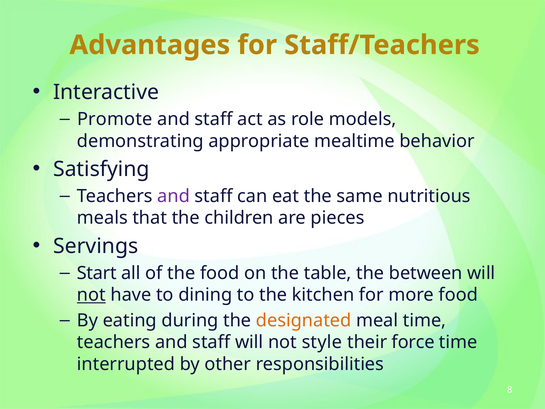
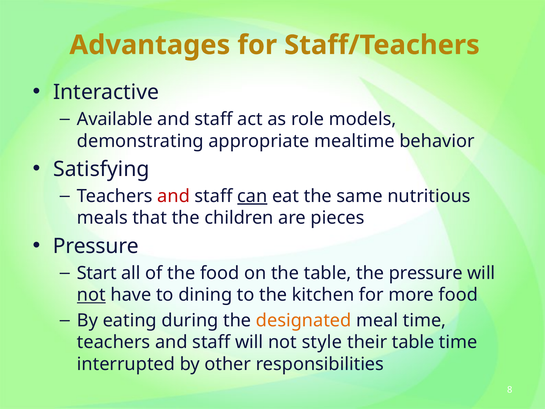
Promote: Promote -> Available (115, 119)
and colour: purple -> red (174, 196)
can underline: none -> present (252, 196)
Servings: Servings -> Pressure (96, 246)
the between: between -> pressure (426, 273)
their force: force -> table (413, 342)
